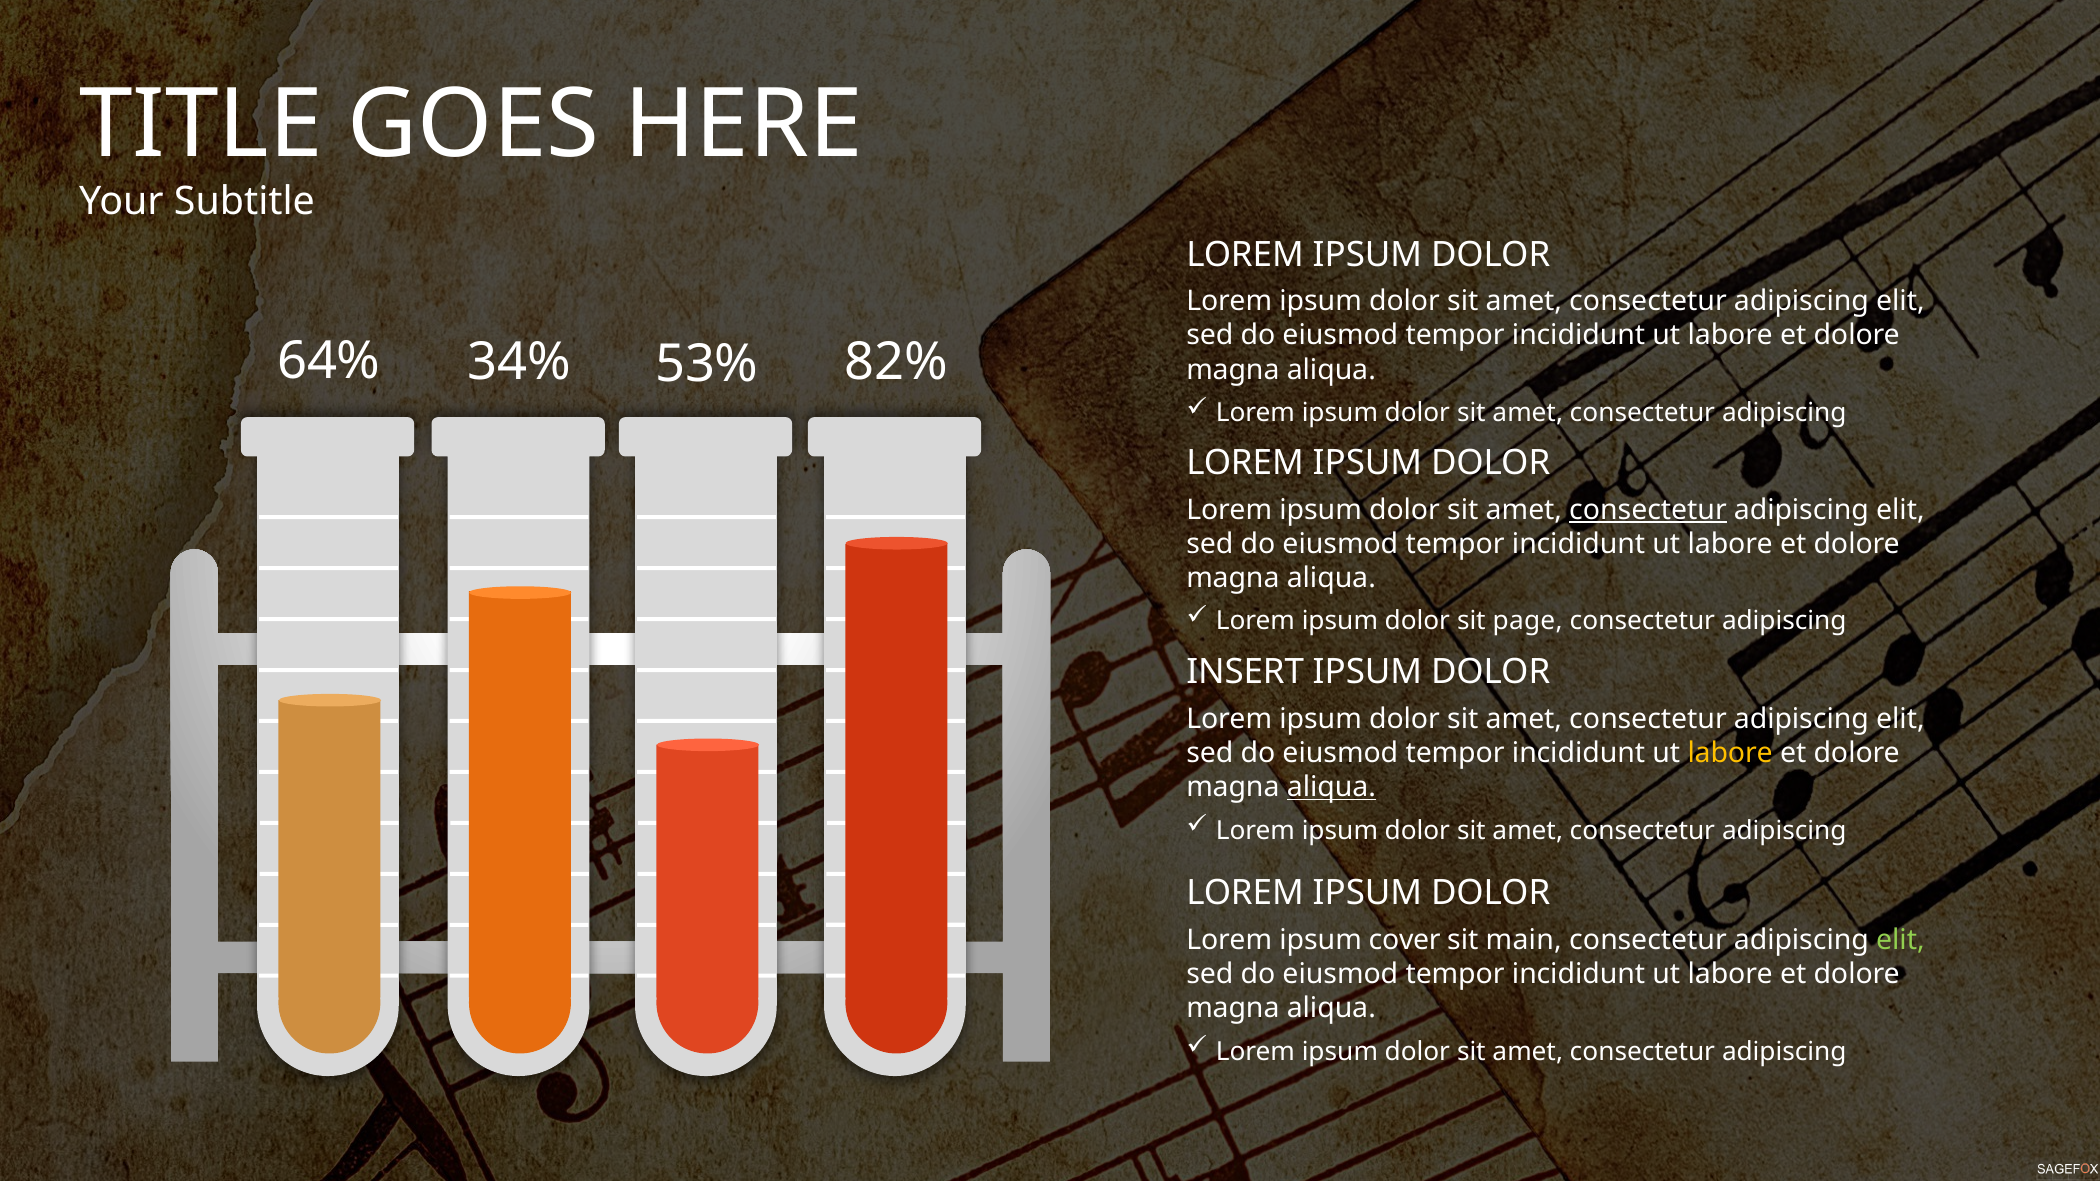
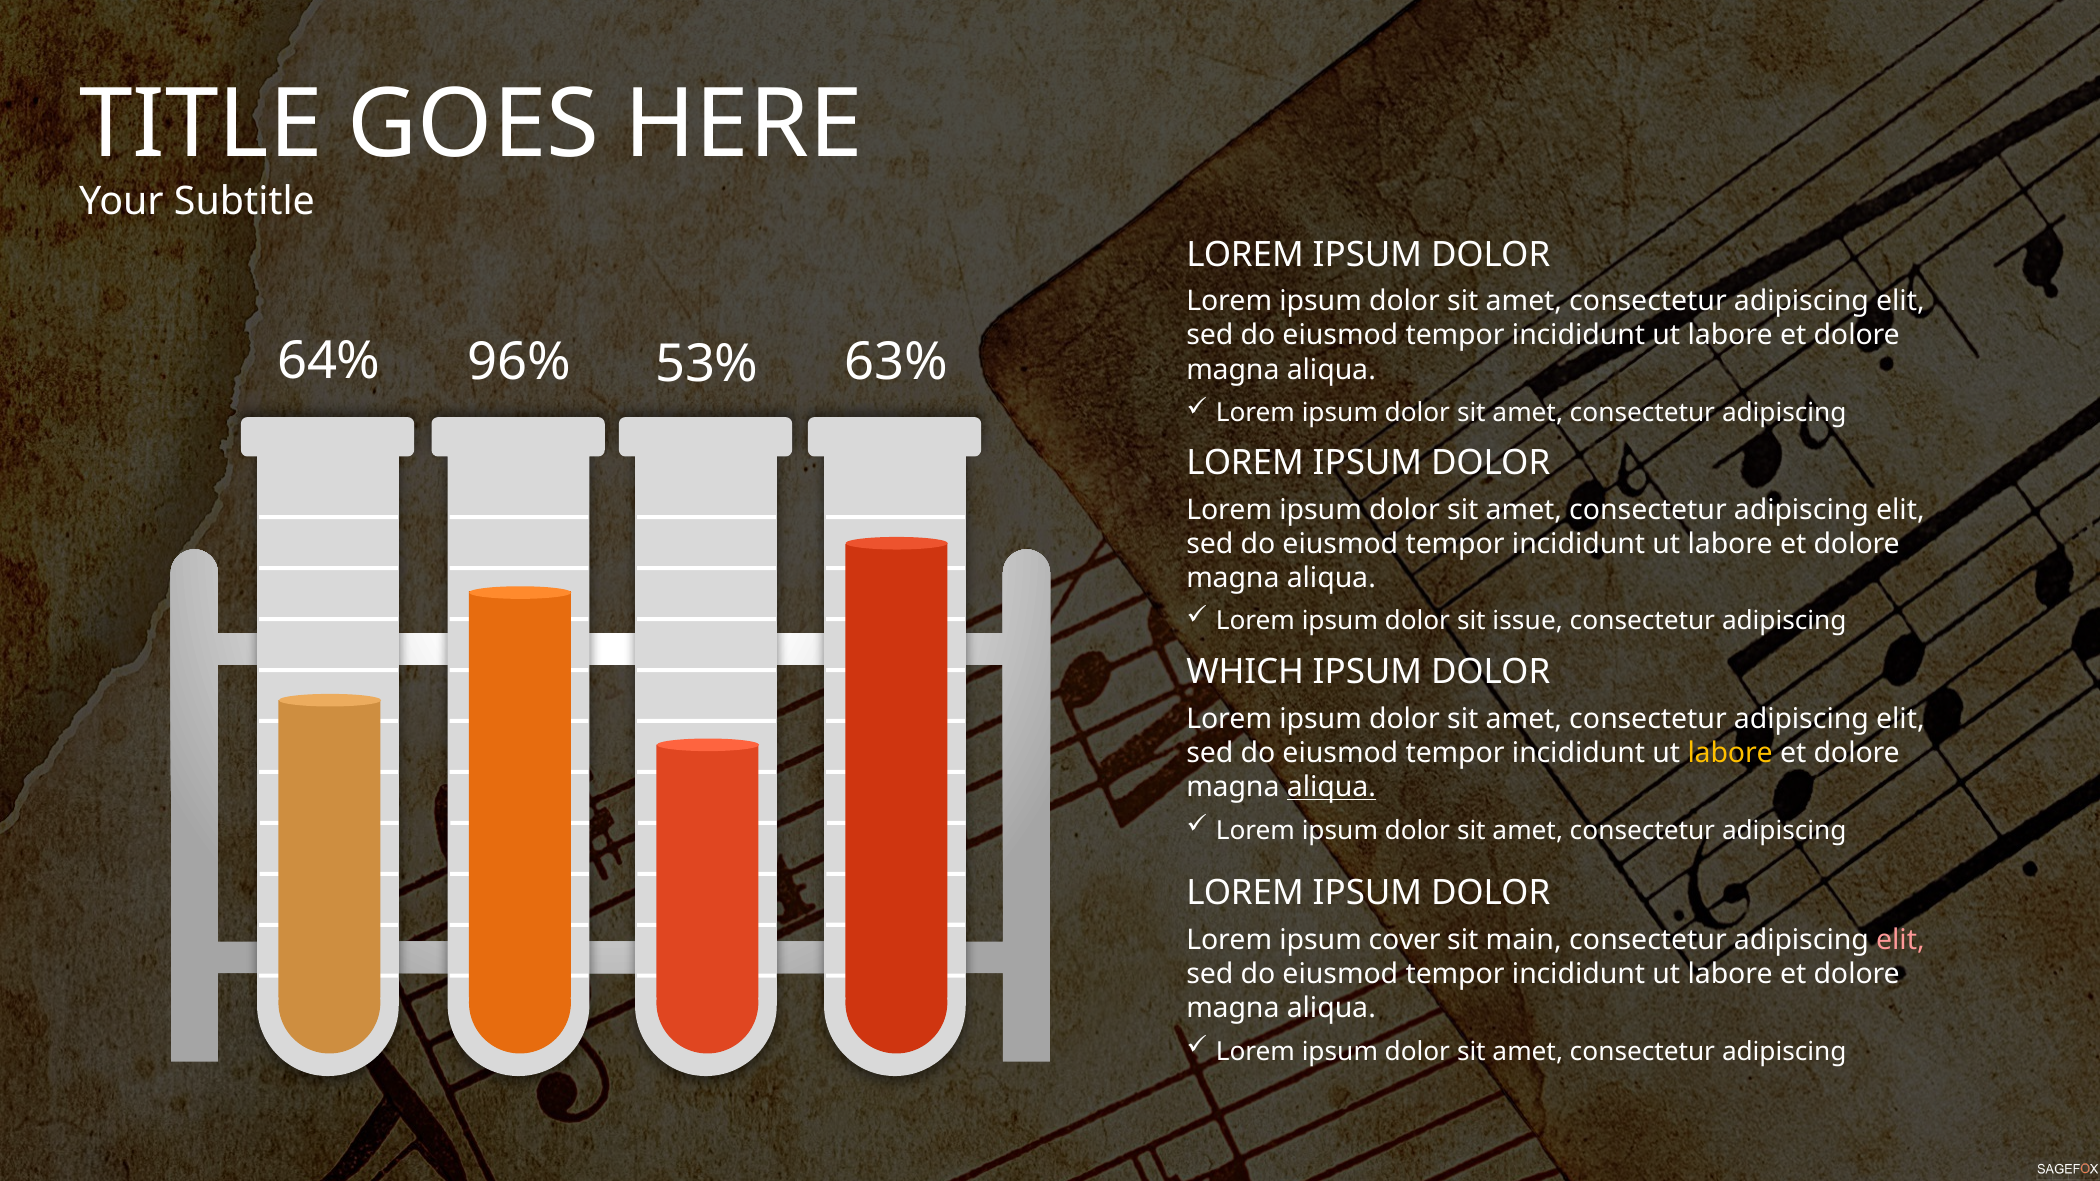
34%: 34% -> 96% (519, 362)
82%: 82% -> 63% (896, 362)
consectetur underline: present -> none (1648, 510)
page: page -> issue (1528, 621)
INSERT: INSERT -> WHICH (1245, 672)
elit colour: light green -> pink (1900, 940)
